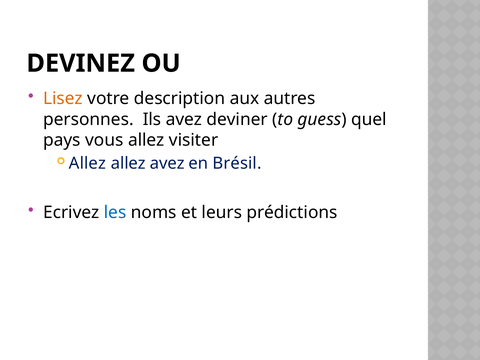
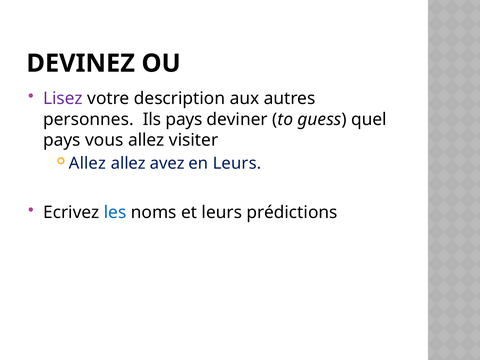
Lisez colour: orange -> purple (63, 99)
Ils avez: avez -> pays (184, 119)
en Brésil: Brésil -> Leurs (237, 163)
